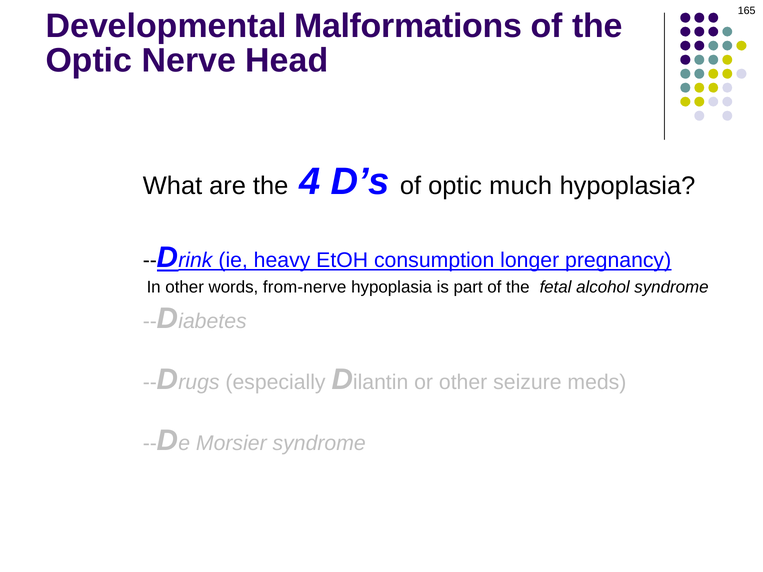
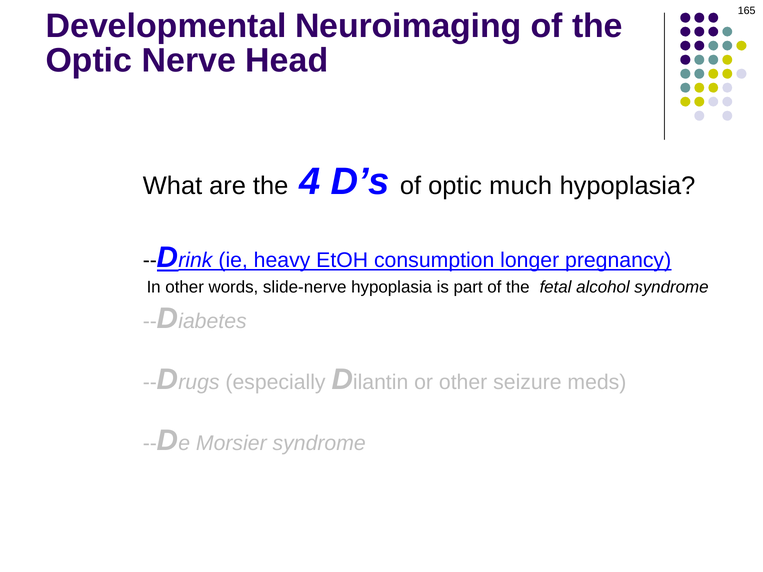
Malformations: Malformations -> Neuroimaging (408, 26)
from-nerve: from-nerve -> slide-nerve (305, 287)
